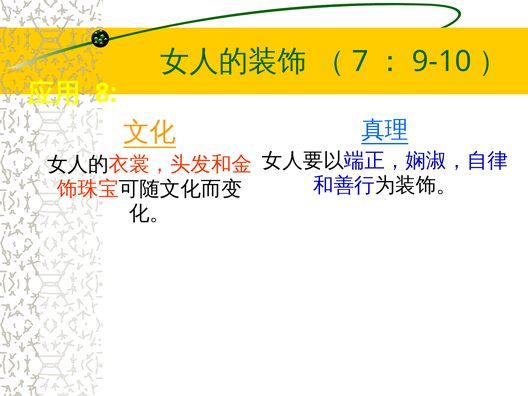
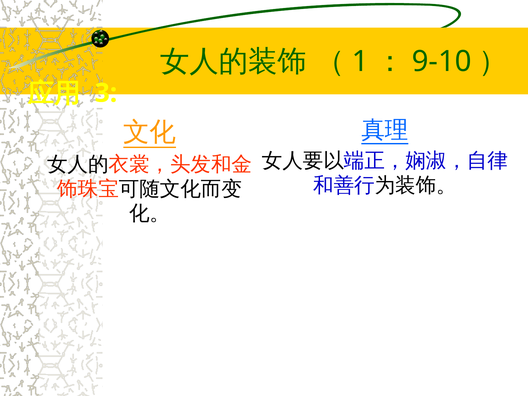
7: 7 -> 1 (360, 61)
8: 8 -> 3 (106, 93)
